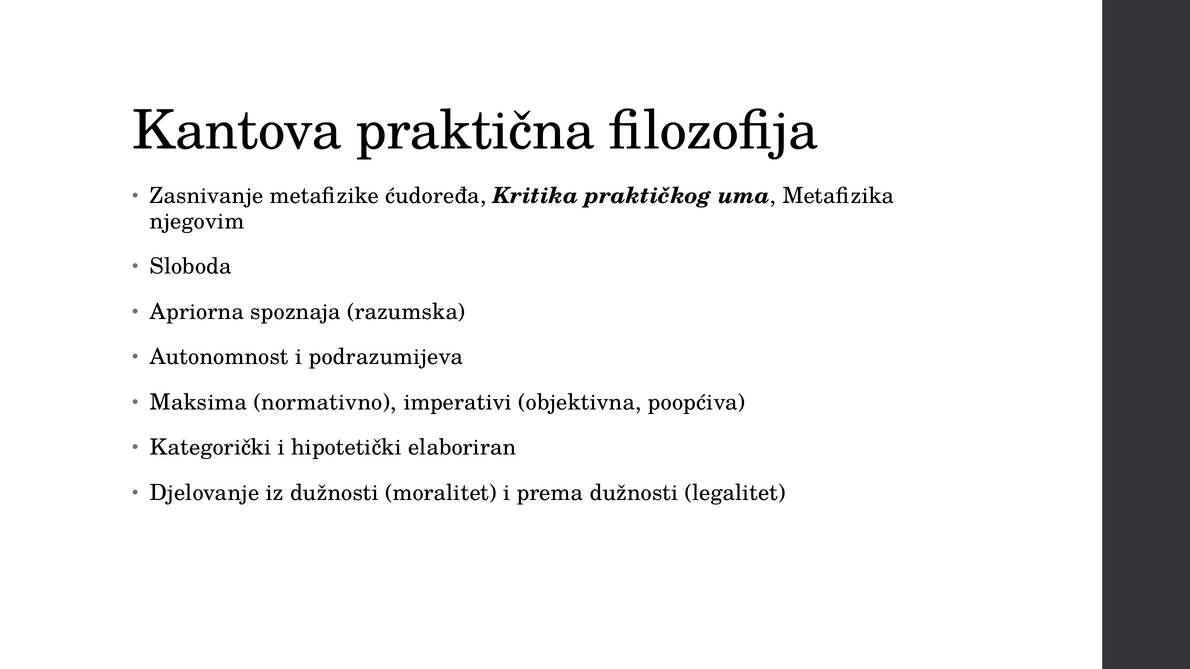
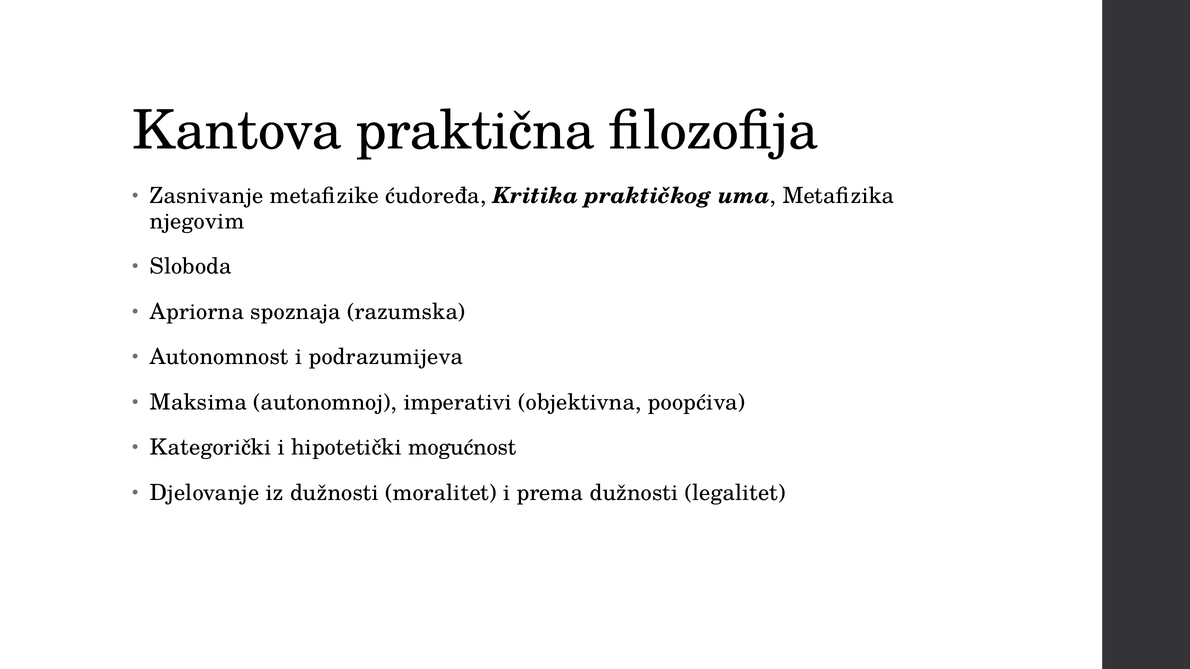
normativno: normativno -> autonomnoj (325, 403)
elaboriran: elaboriran -> mogućnost (462, 448)
